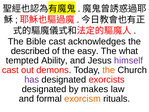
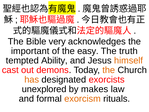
Bible cast: cast -> very (57, 41)
described: described -> important (30, 51)
what: what -> truth (128, 51)
himself colour: purple -> orange (129, 60)
has colour: purple -> orange (32, 79)
designated: designated -> unexplored (44, 89)
